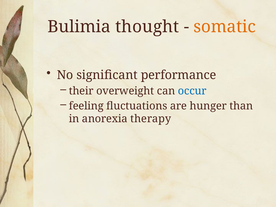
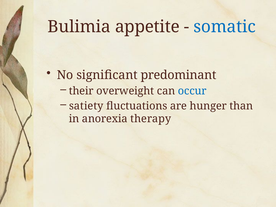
thought: thought -> appetite (147, 27)
somatic colour: orange -> blue (225, 27)
performance: performance -> predominant (179, 75)
feeling: feeling -> satiety (86, 106)
